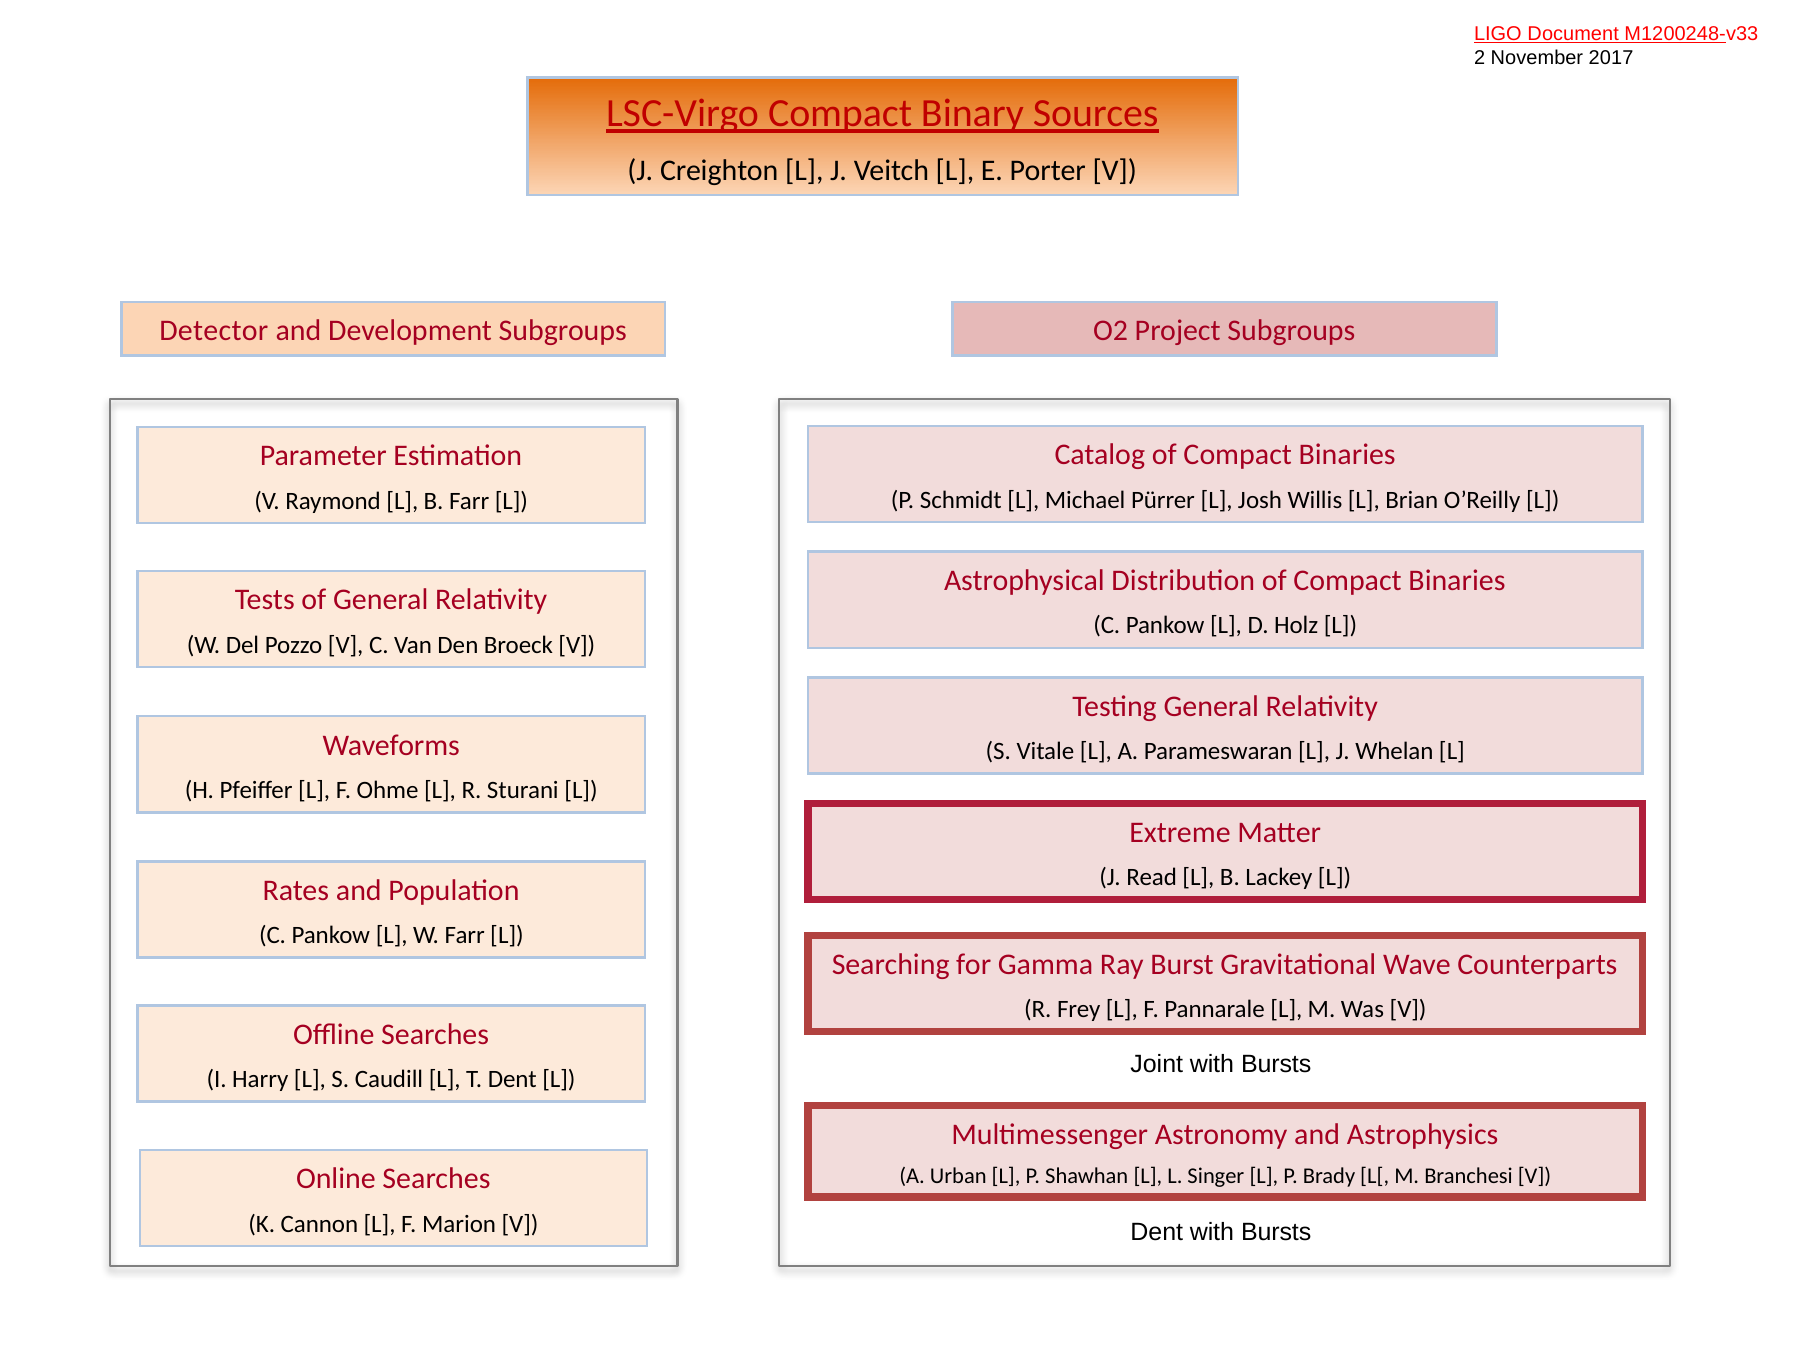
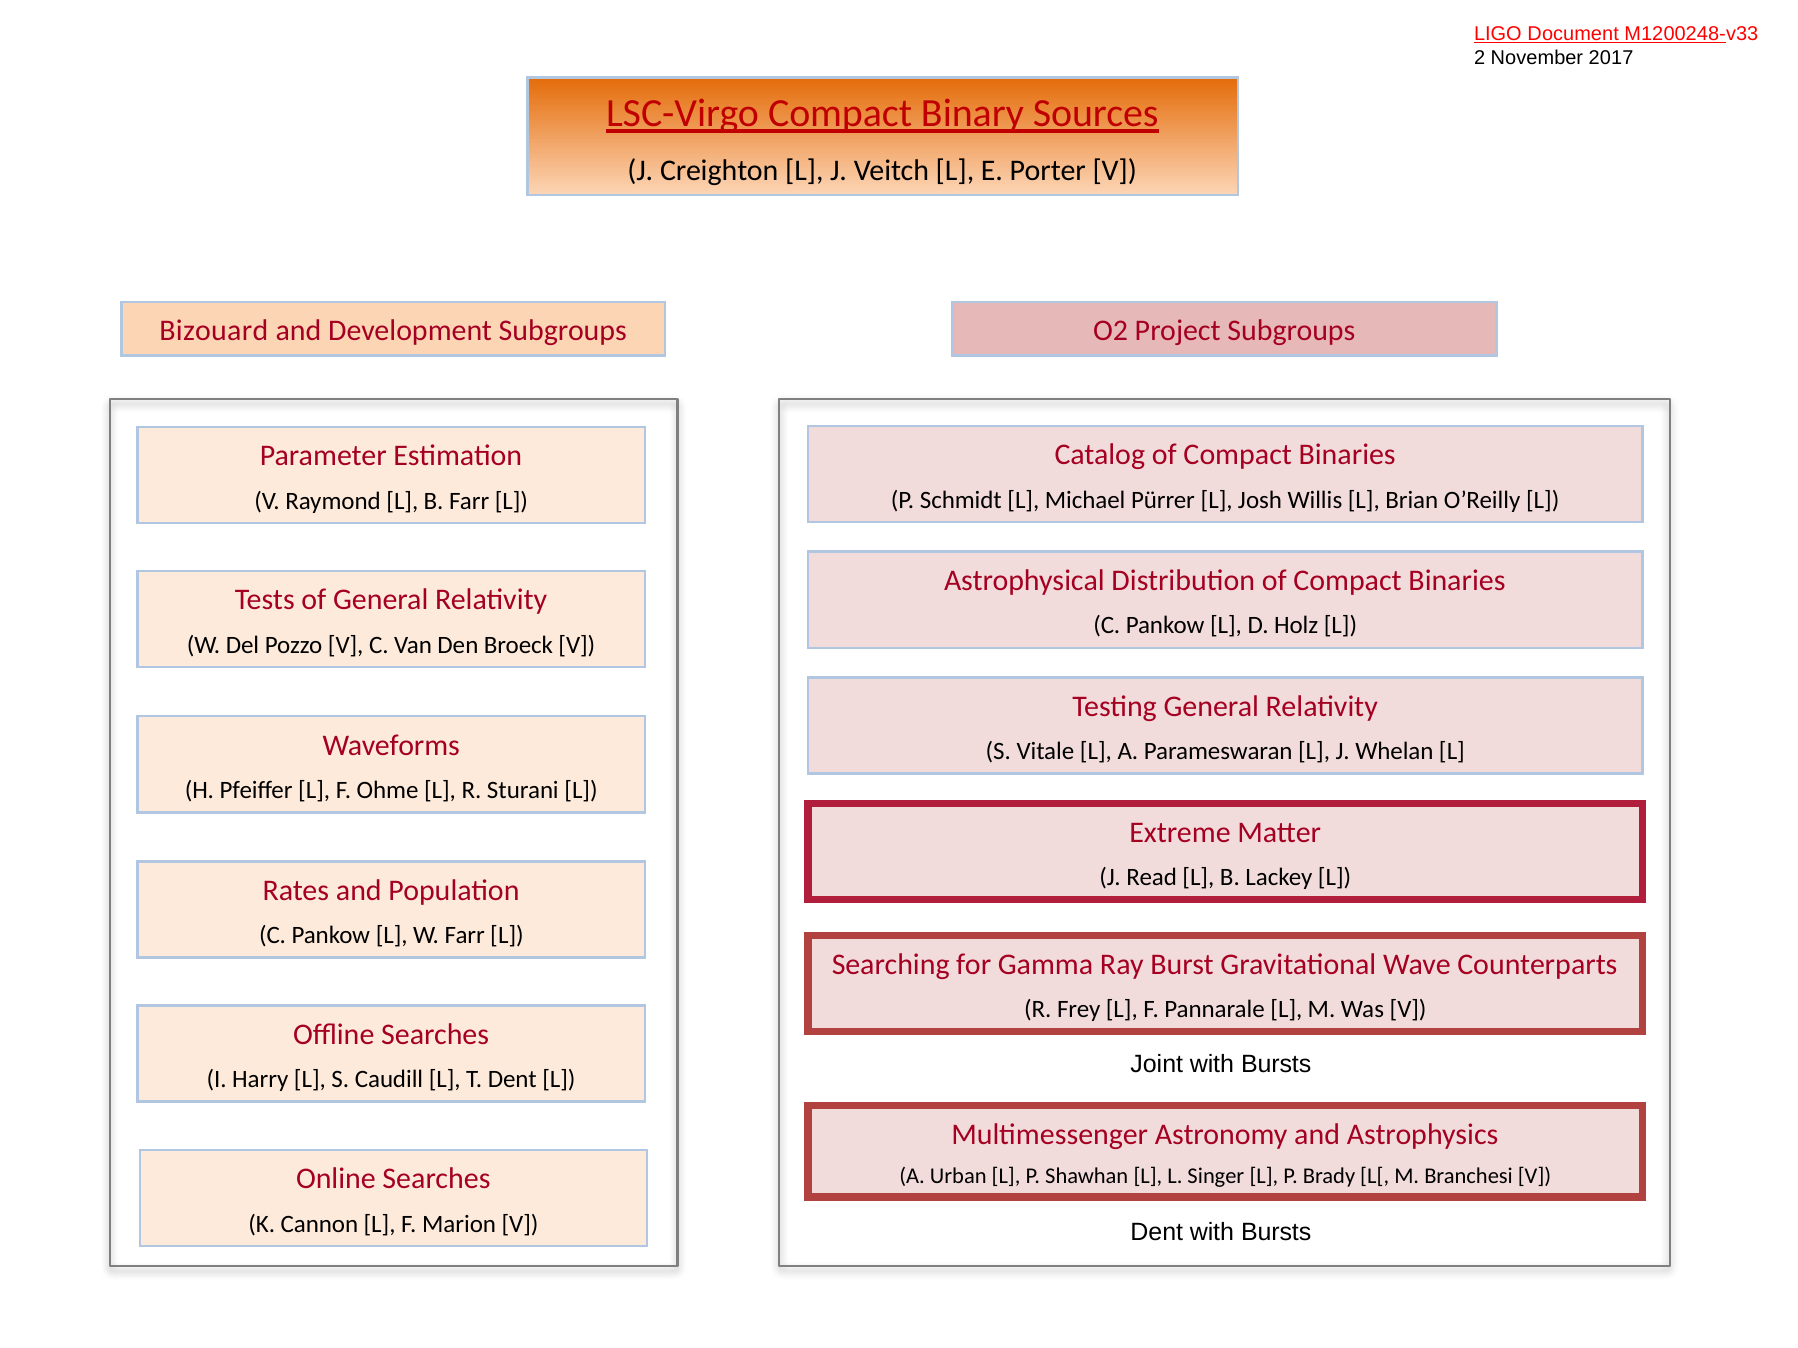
Detector: Detector -> Bizouard (214, 331)
